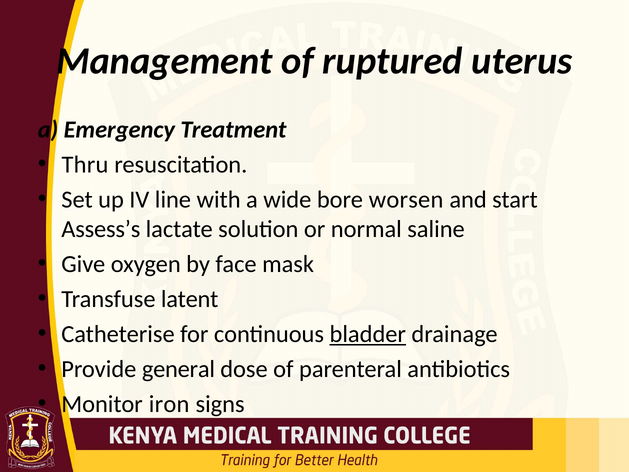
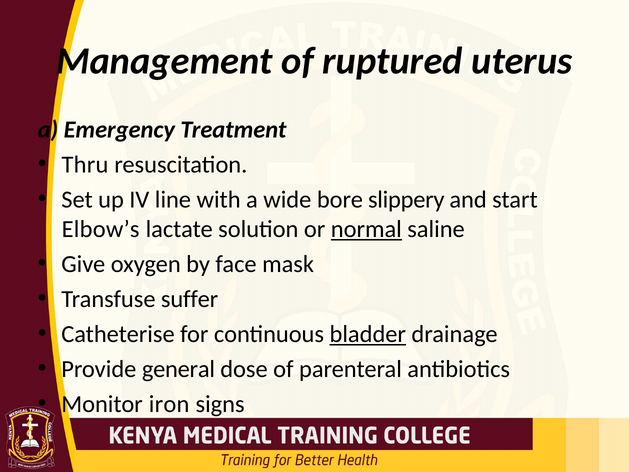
worsen: worsen -> slippery (406, 200)
Assess’s: Assess’s -> Elbow’s (101, 229)
normal underline: none -> present (366, 229)
latent: latent -> suffer (190, 299)
